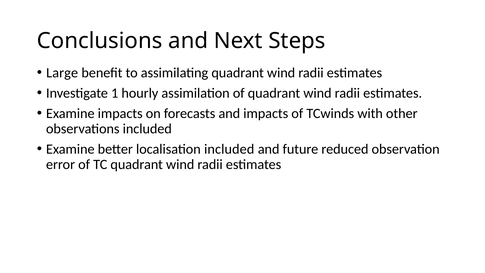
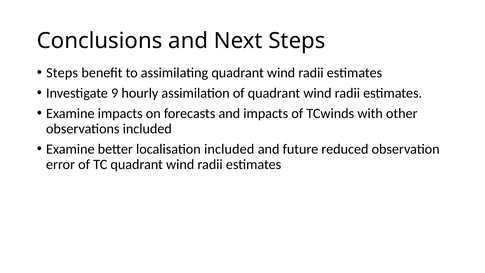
Large: Large -> Steps (62, 73)
1: 1 -> 9 (115, 93)
